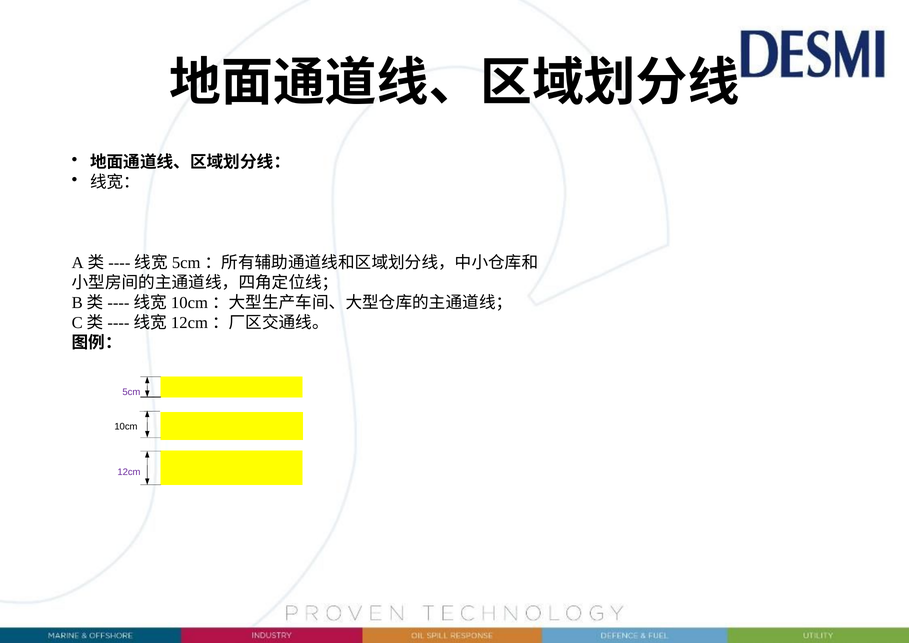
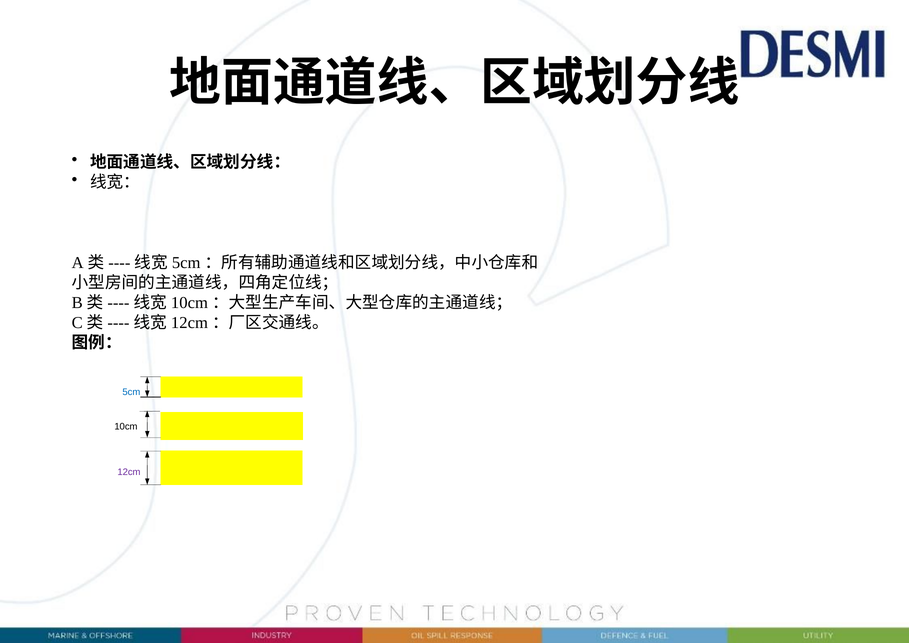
5cm colour: purple -> blue (131, 392)
